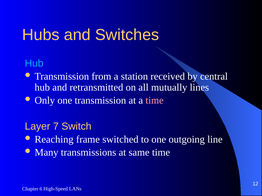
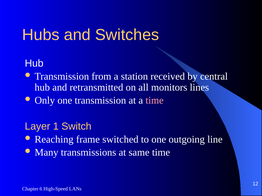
Hub colour: light blue -> white (34, 64)
mutually: mutually -> monitors (169, 88)
7: 7 -> 1 (56, 127)
